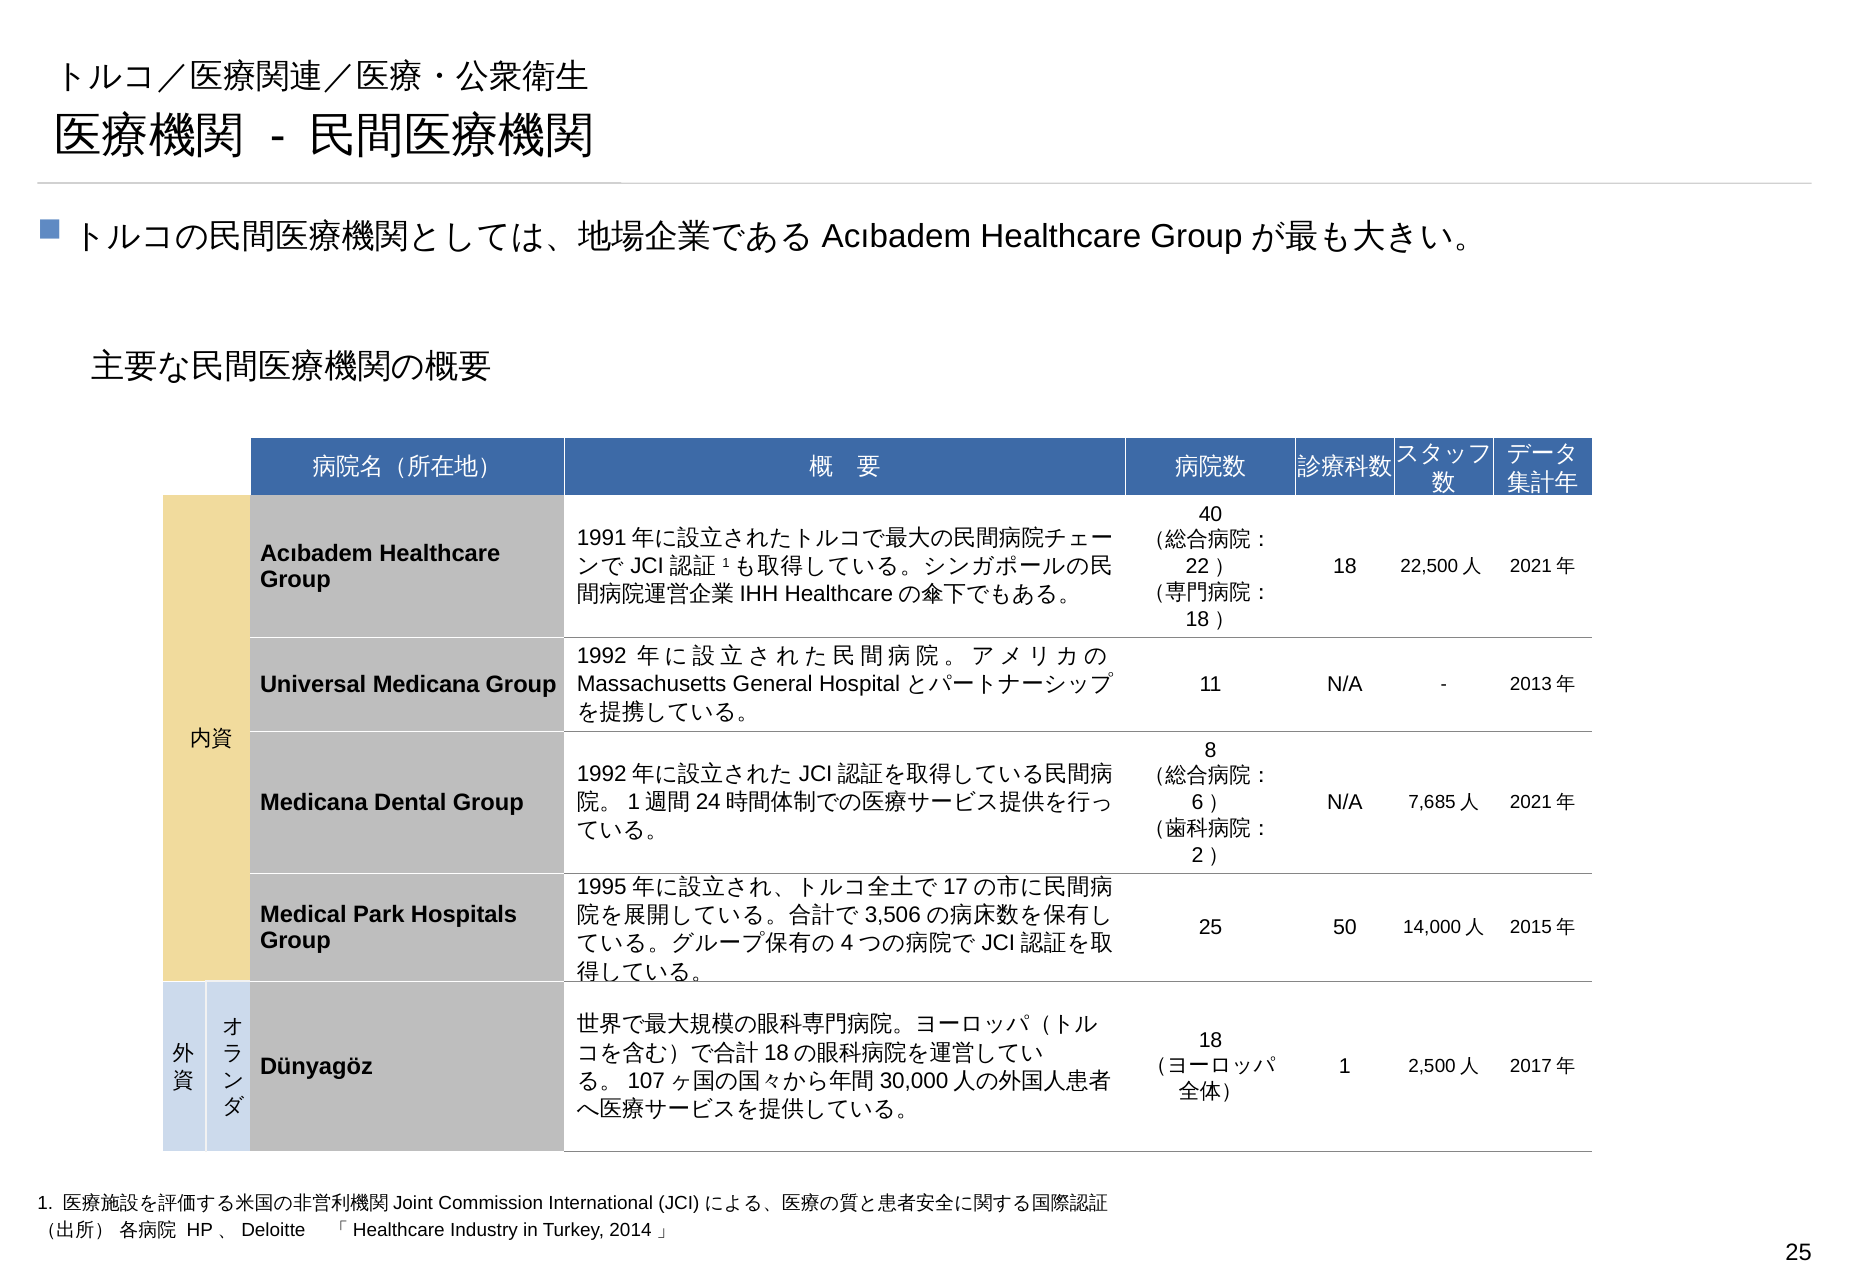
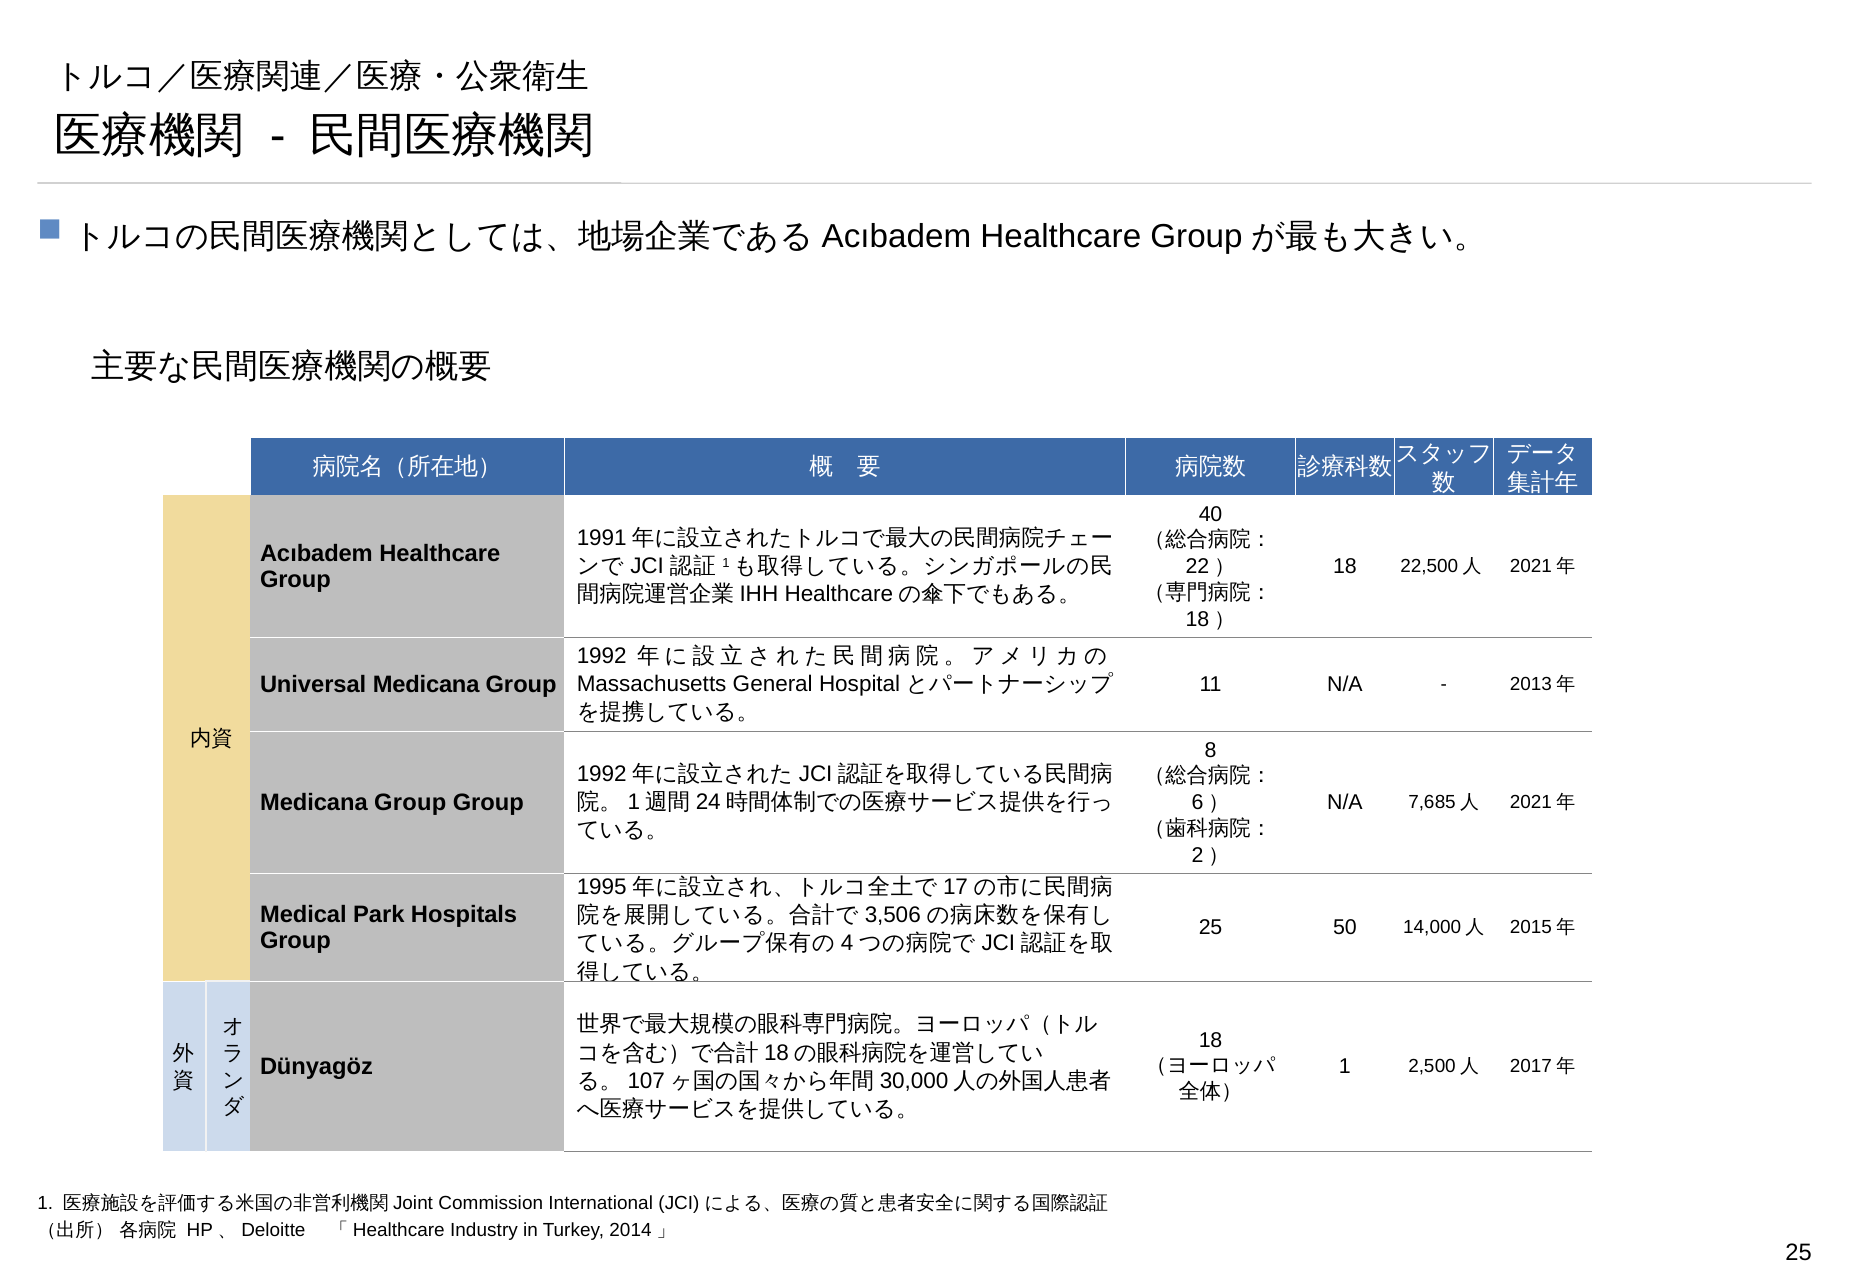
Dental: Dental -> Group (410, 802)
